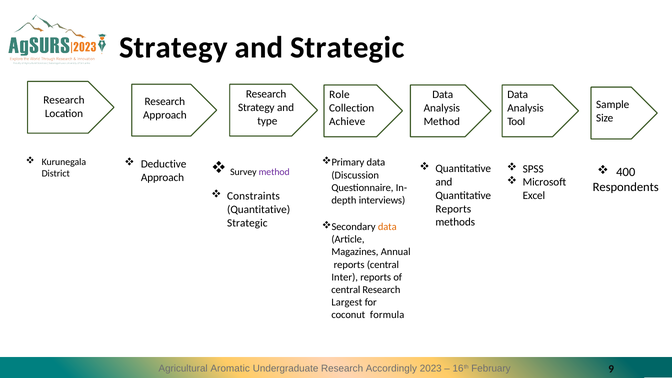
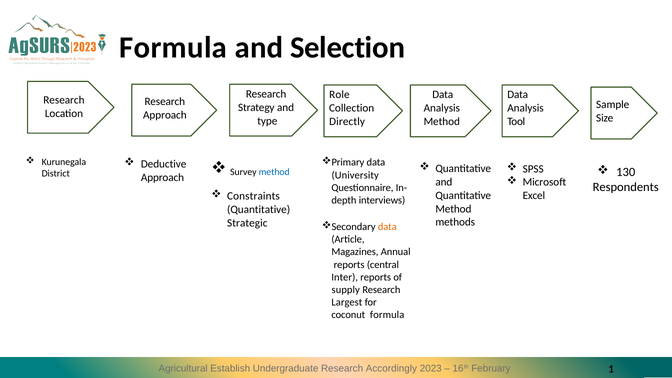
Strategy: Strategy -> Formula (173, 48)
and Strategic: Strategic -> Selection (348, 48)
Achieve: Achieve -> Directly (347, 122)
method colour: purple -> blue (274, 172)
400: 400 -> 130 (626, 172)
Discussion: Discussion -> University (355, 175)
Reports: Reports -> Method (453, 209)
central: central -> supply (346, 290)
Aromatic: Aromatic -> Establish (230, 369)
9: 9 -> 1 (611, 369)
